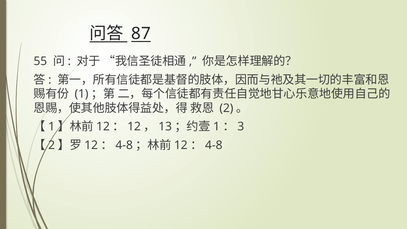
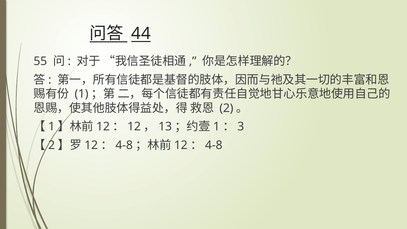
87: 87 -> 44 (141, 34)
